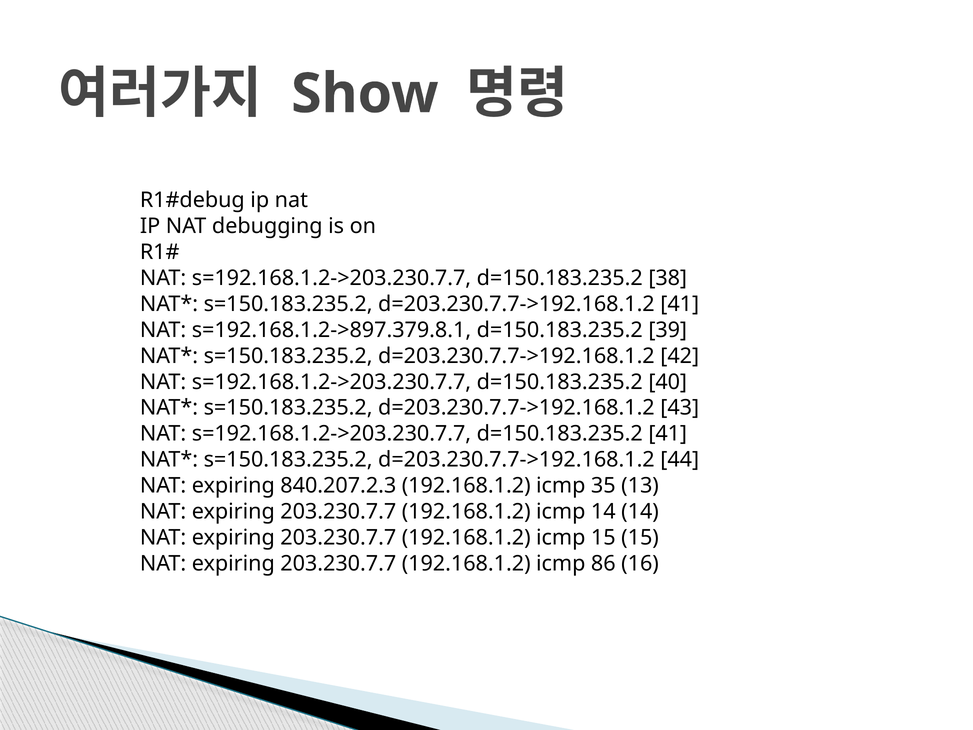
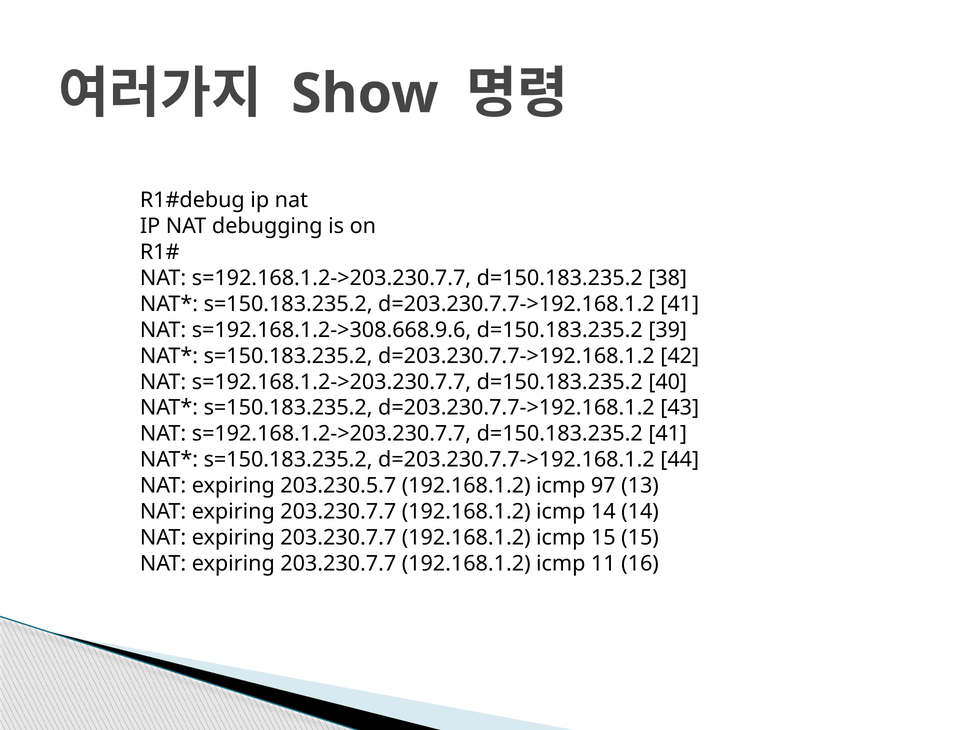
s=192.168.1.2->897.379.8.1: s=192.168.1.2->897.379.8.1 -> s=192.168.1.2->308.668.9.6 (331, 330)
840.207.2.3: 840.207.2.3 -> 203.230.5.7 (338, 485)
35: 35 -> 97 (603, 485)
86: 86 -> 11 (603, 563)
